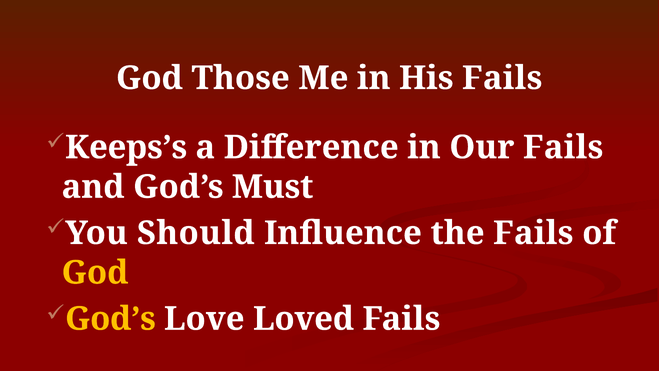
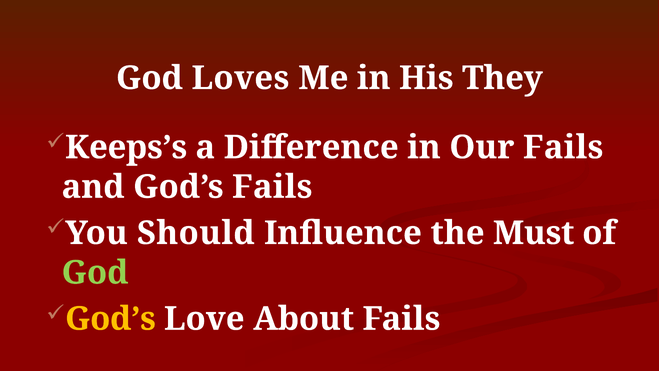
Those: Those -> Loves (240, 78)
His Fails: Fails -> They (502, 78)
God’s Must: Must -> Fails (272, 187)
the Fails: Fails -> Must (534, 233)
God colour: yellow -> light green (95, 273)
Loved: Loved -> About (304, 319)
